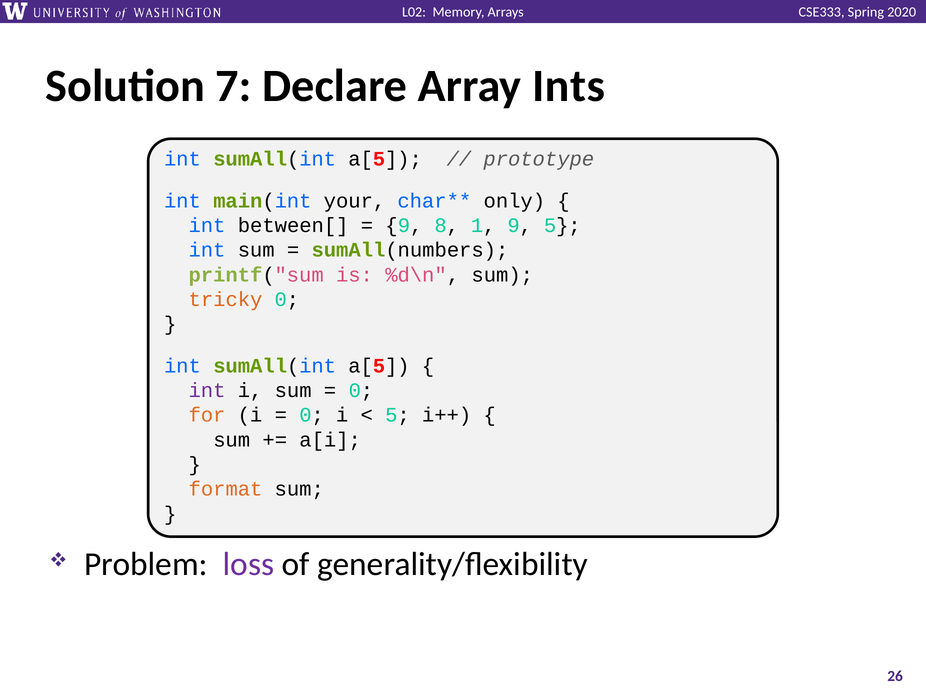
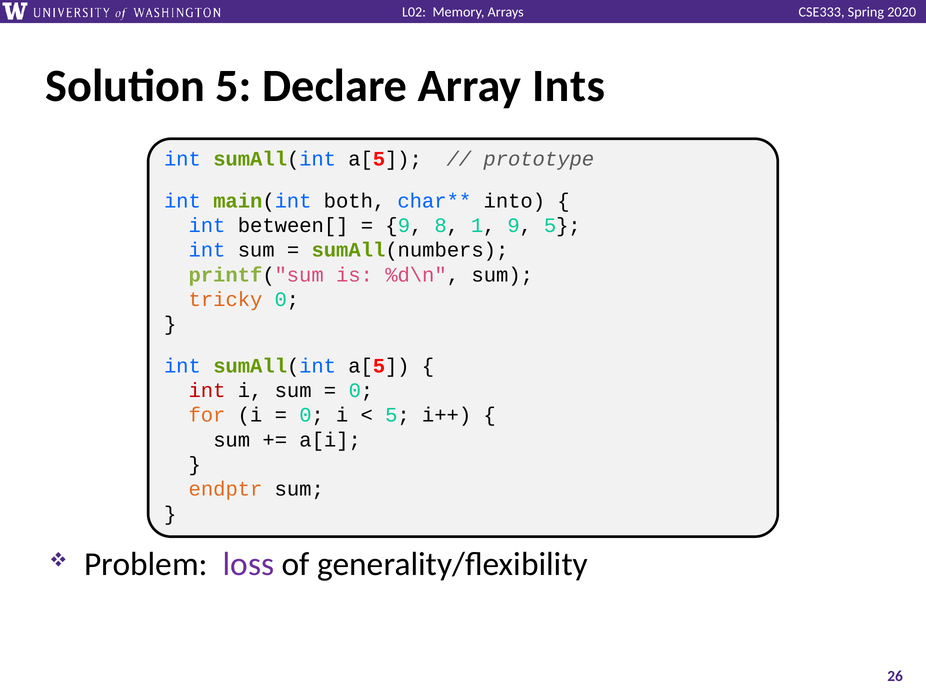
Solution 7: 7 -> 5 (234, 86)
your: your -> both (355, 201)
only: only -> into (514, 201)
int colour: purple -> red (207, 391)
format: format -> endptr (226, 489)
